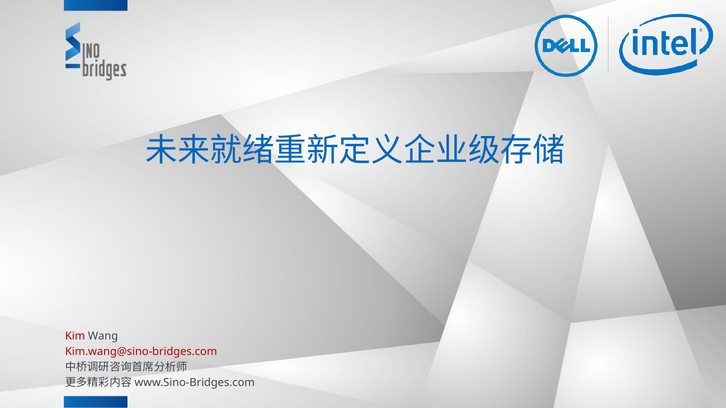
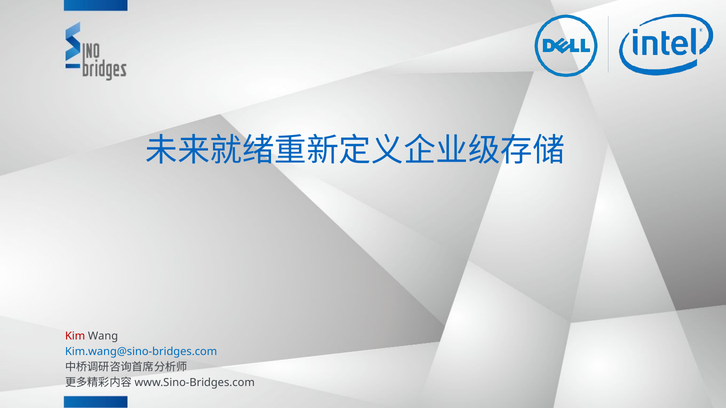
Kim.wang@sino-bridges.com colour: red -> blue (141, 352)
